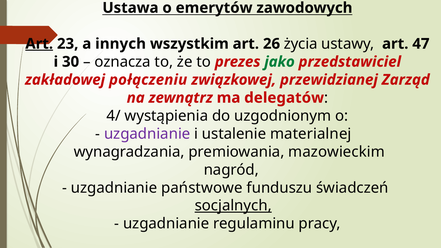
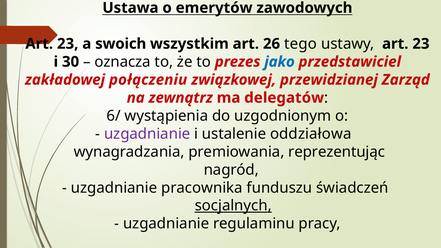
Art underline: present -> none (39, 44)
innych: innych -> swoich (121, 44)
życia: życia -> tego (301, 44)
ustawy art 47: 47 -> 23 (421, 44)
jako colour: green -> blue (280, 62)
4/: 4/ -> 6/ (114, 116)
materialnej: materialnej -> oddziałowa (311, 134)
mazowieckim: mazowieckim -> reprezentując (337, 152)
państwowe: państwowe -> pracownika (202, 188)
